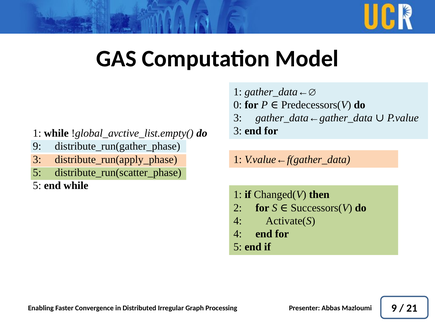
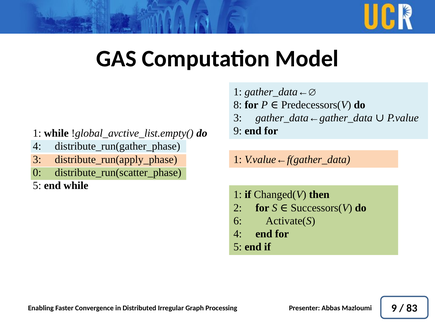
0: 0 -> 8 (238, 105)
3: 3 -> 9 (238, 131)
9: 9 -> 4 (37, 146)
5: 5 -> 0 (37, 172)
4: 4 -> 6 (238, 220)
21: 21 -> 83 (412, 307)
